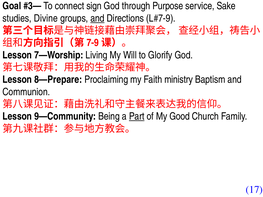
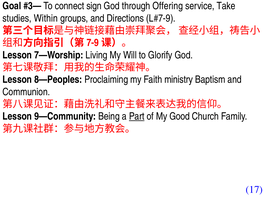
Purpose: Purpose -> Offering (168, 6)
Sake: Sake -> Take (226, 6)
Divine: Divine -> Within (46, 18)
and underline: present -> none (97, 18)
8—Prepare: 8—Prepare -> 8—Peoples (58, 80)
